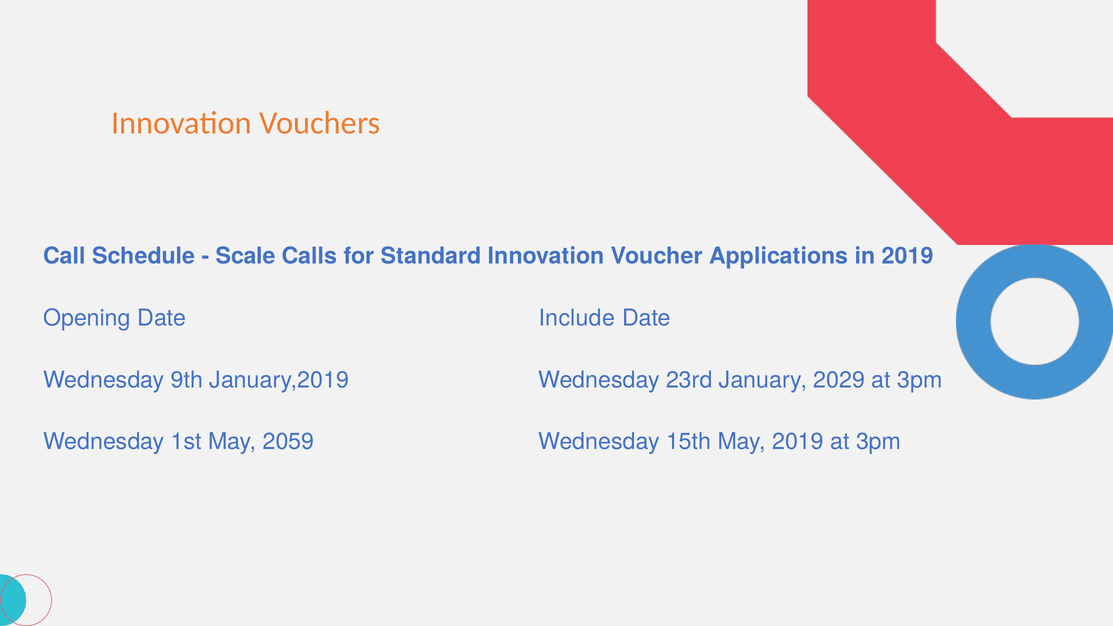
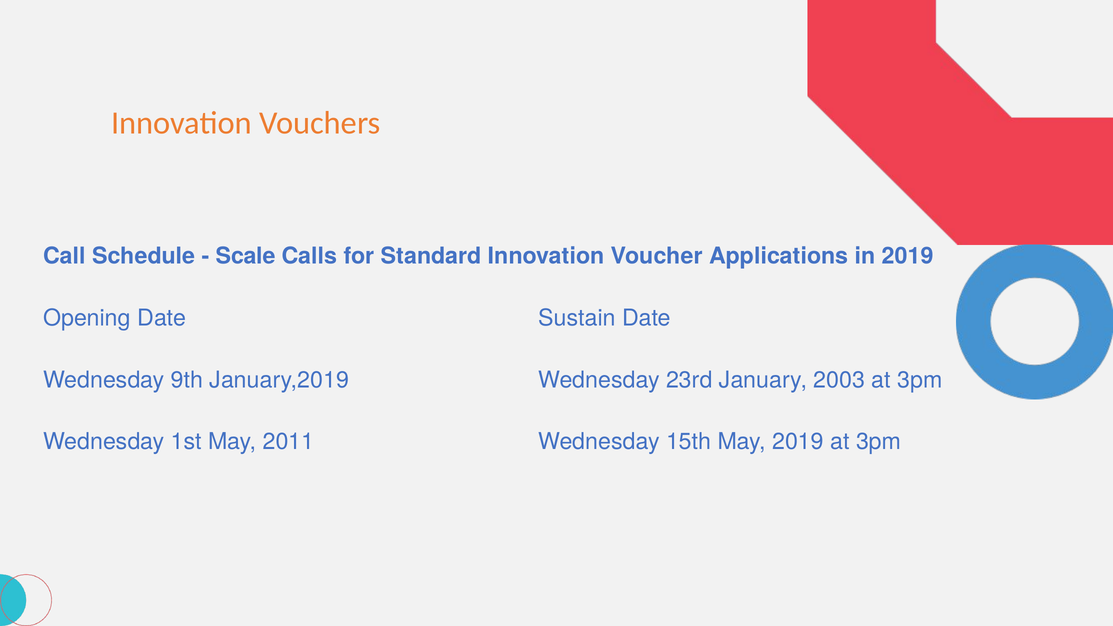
Include: Include -> Sustain (577, 318)
2029: 2029 -> 2003 (839, 380)
2059: 2059 -> 2011 (288, 442)
